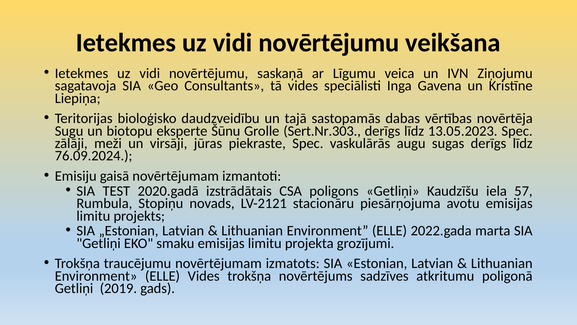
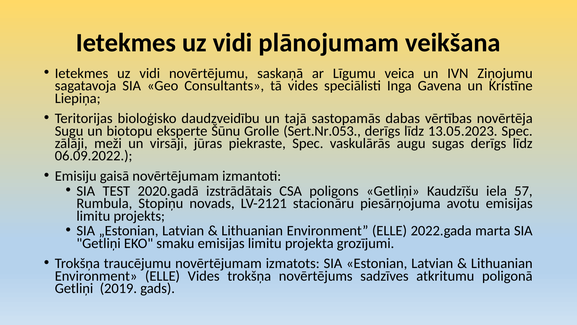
novērtējumu: novērtējumu -> plānojumam (329, 43)
Sert.Nr.303: Sert.Nr.303 -> Sert.Nr.053 (322, 131)
76.09.2024: 76.09.2024 -> 06.09.2022 (94, 156)
